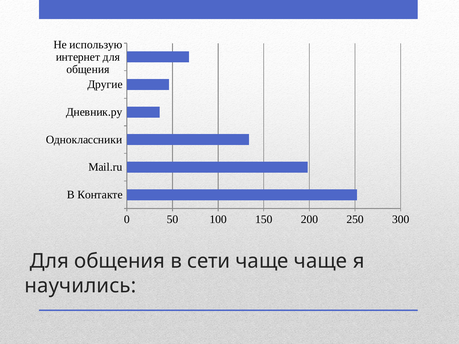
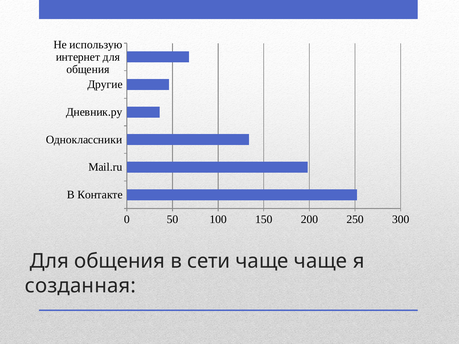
научились: научились -> созданная (80, 286)
